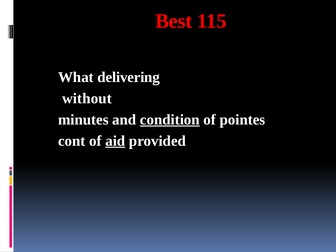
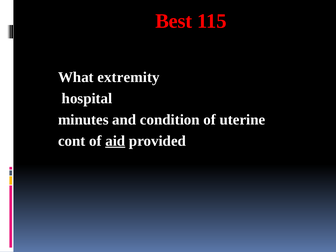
delivering: delivering -> extremity (129, 77)
without: without -> hospital (87, 98)
condition underline: present -> none (170, 120)
pointes: pointes -> uterine (242, 120)
